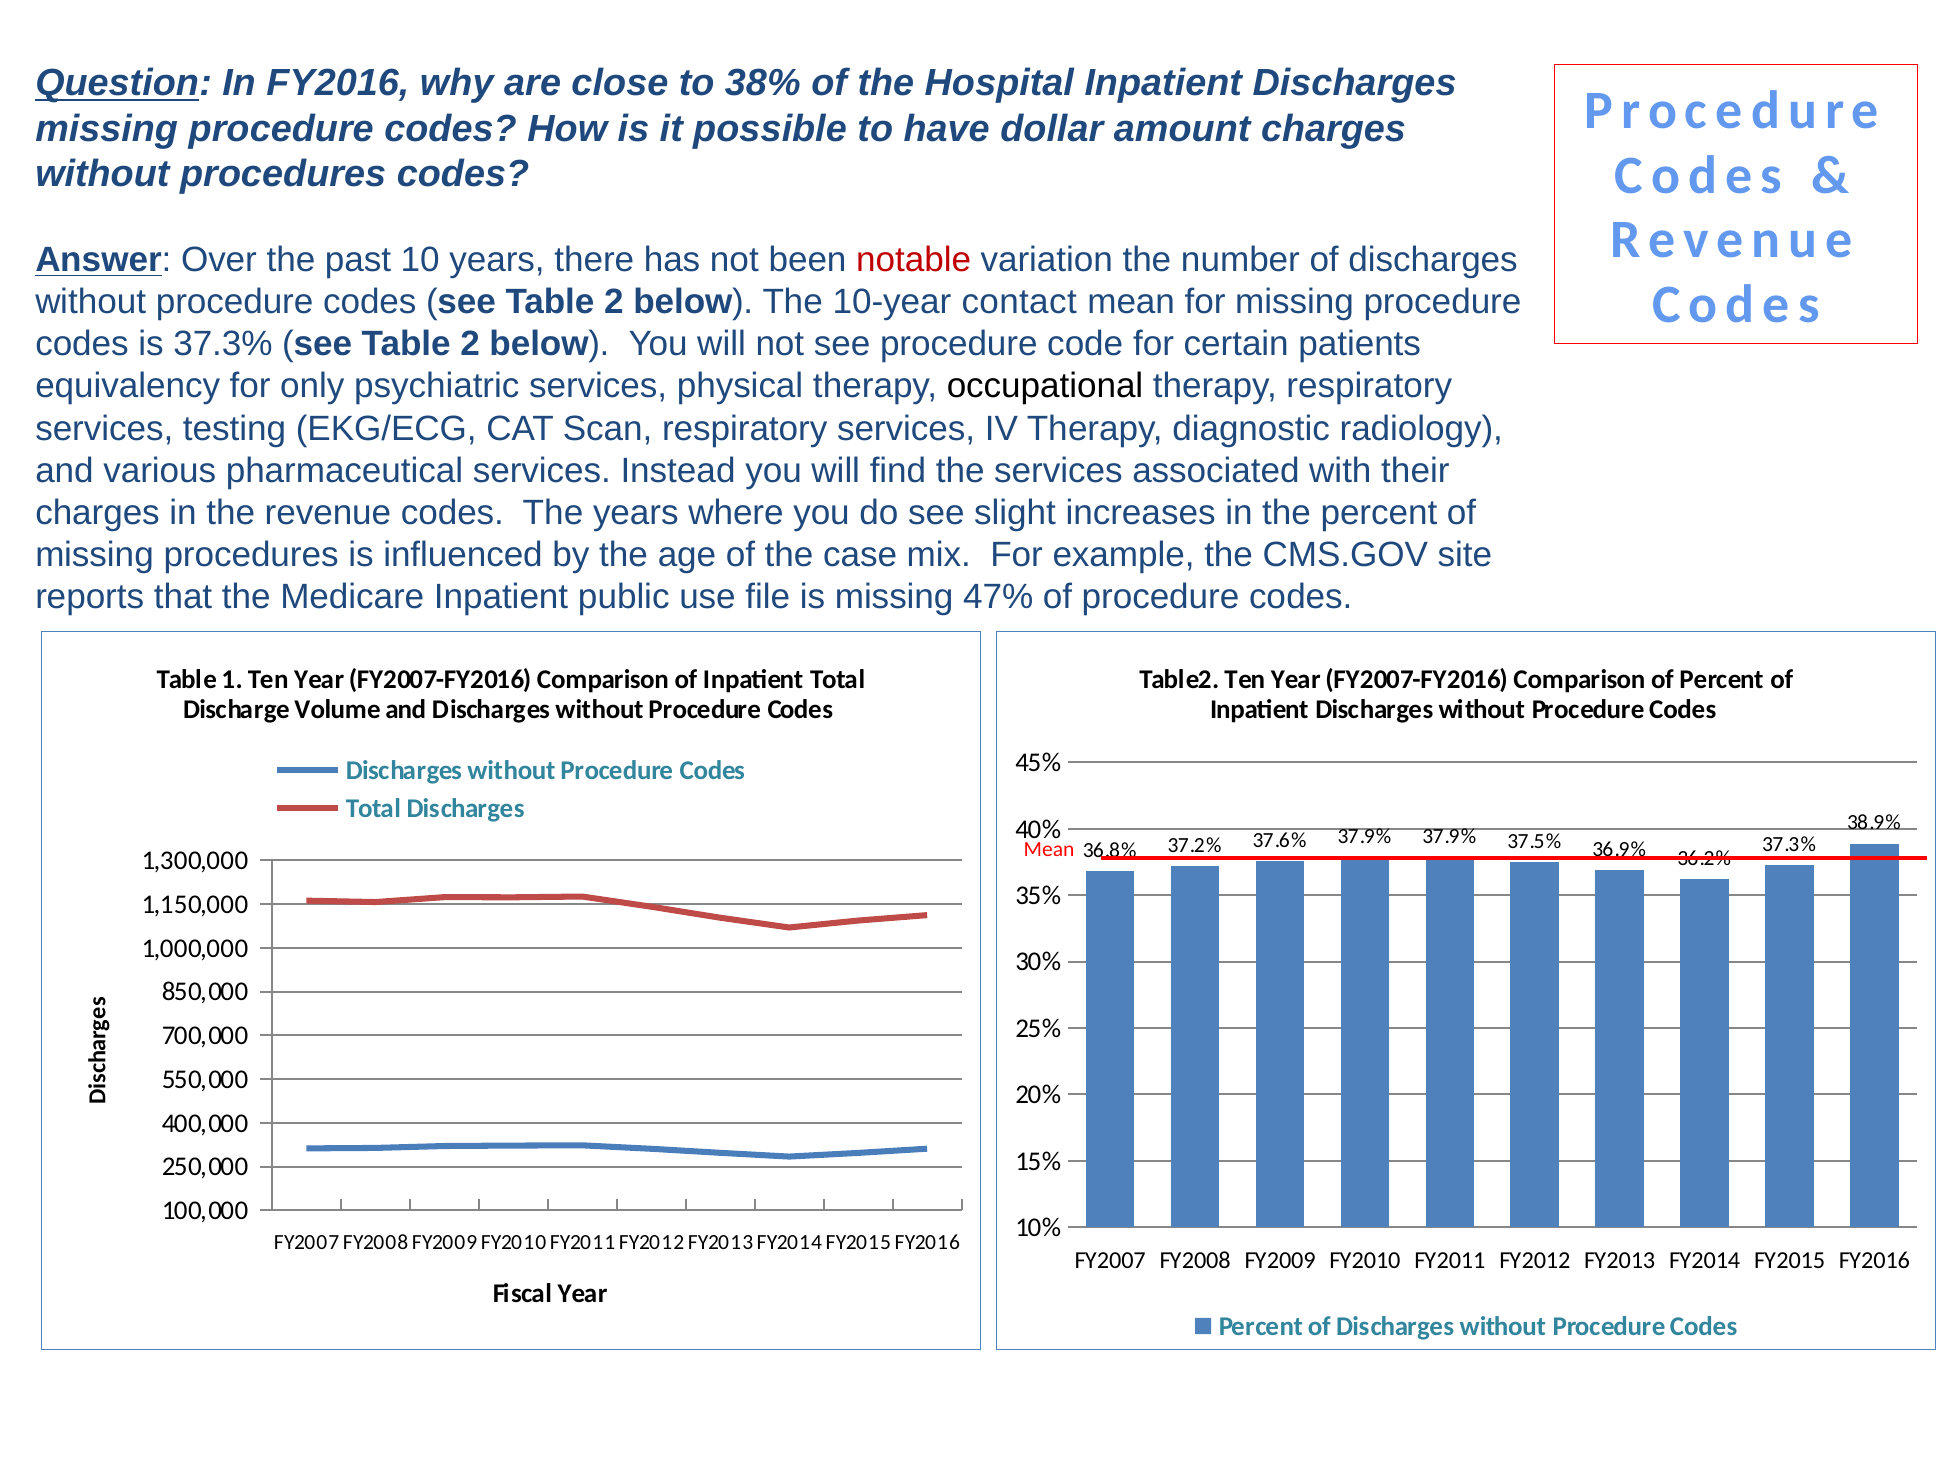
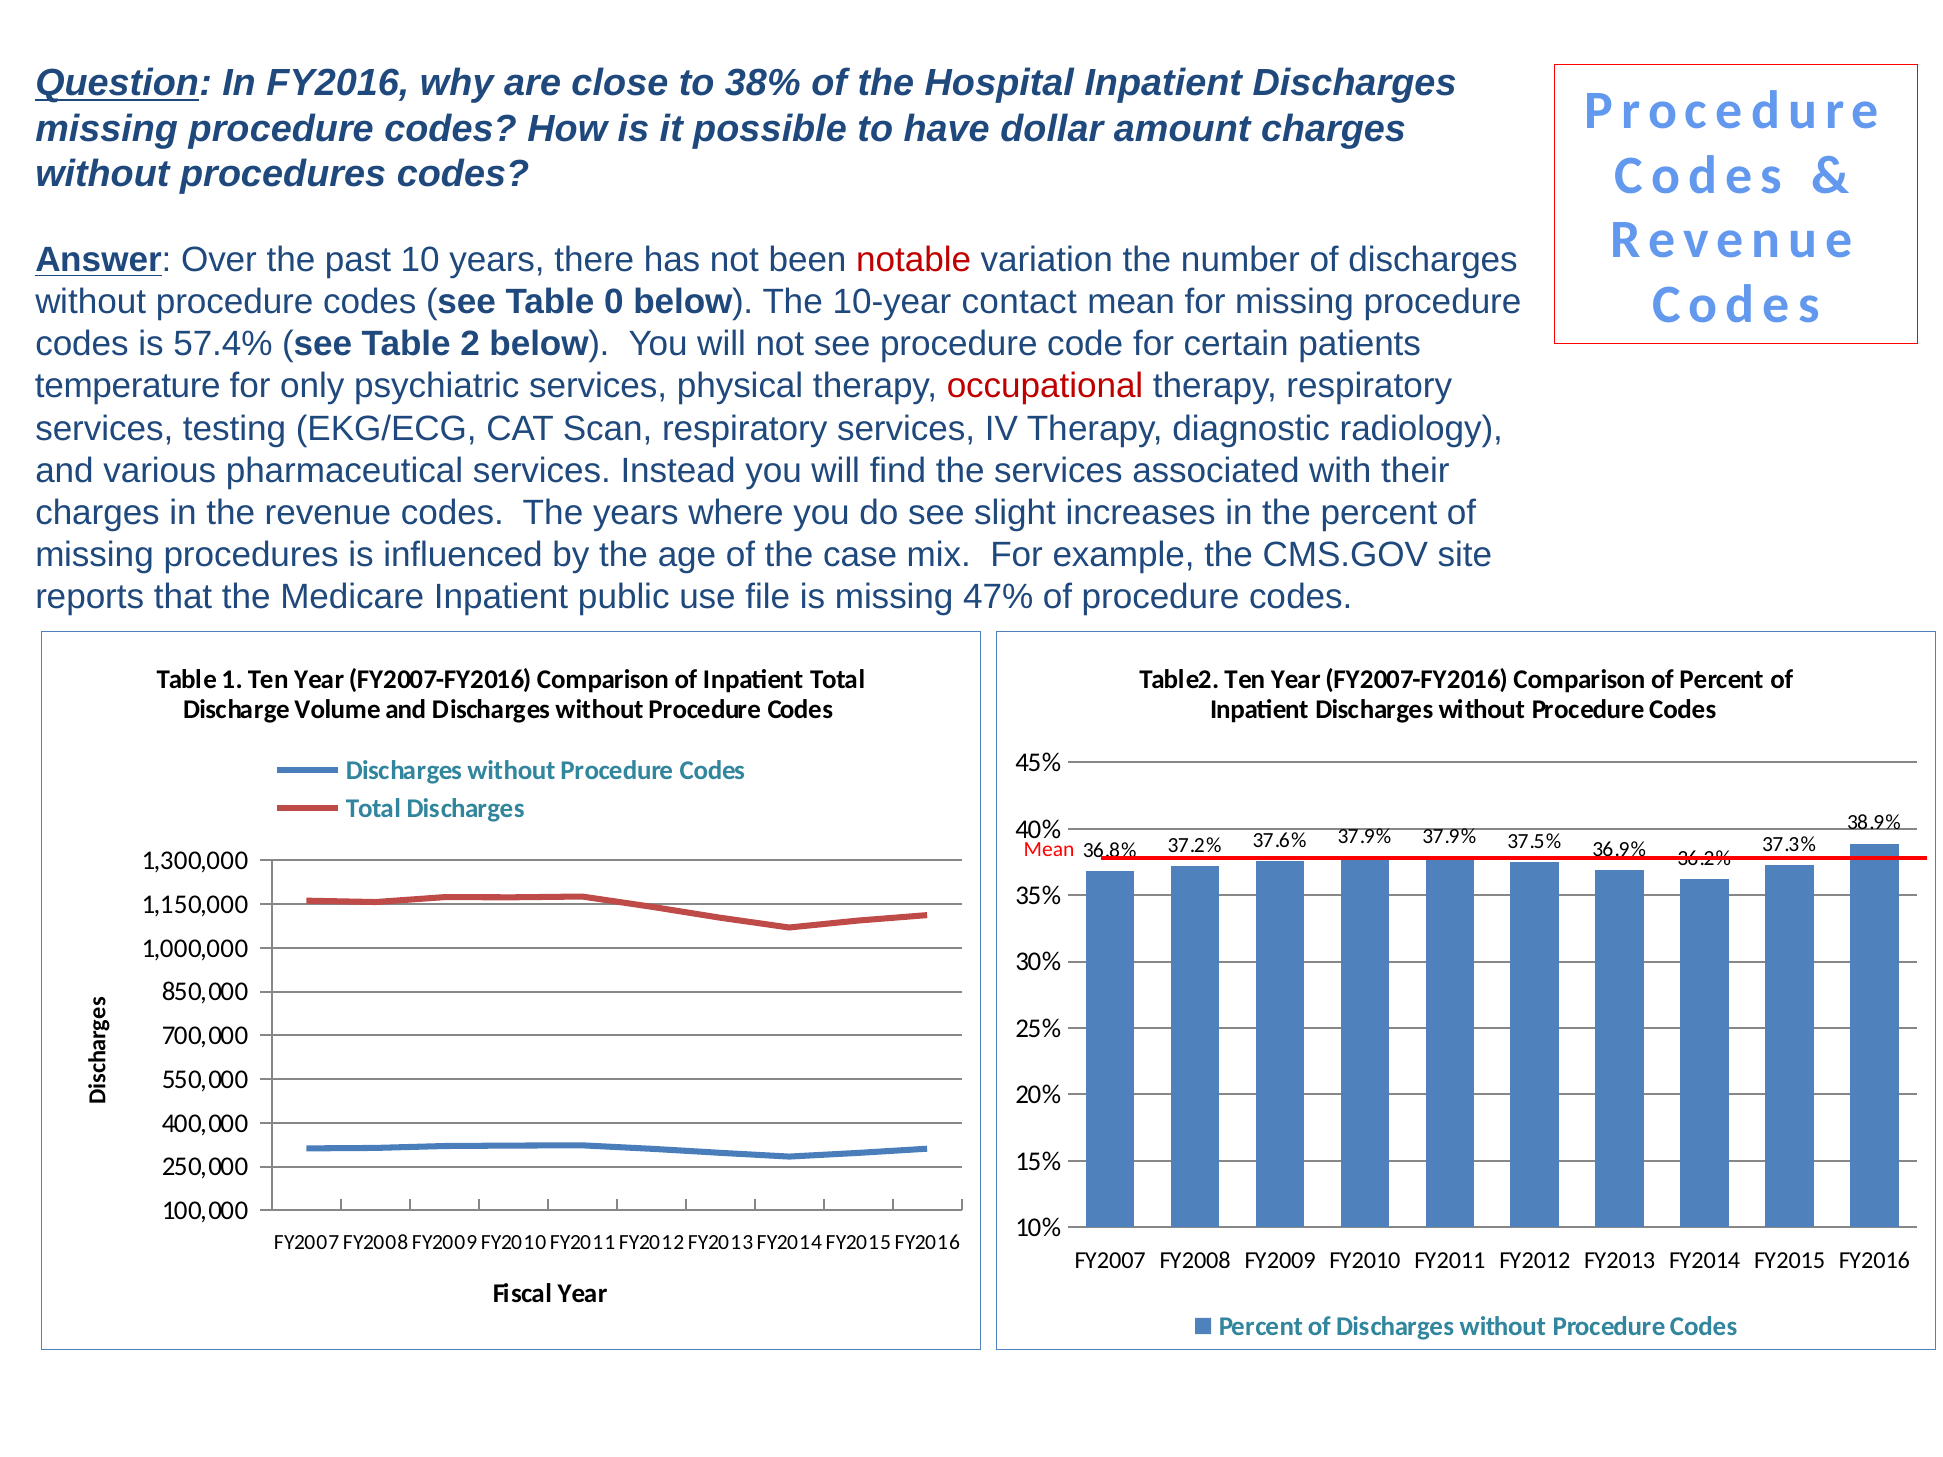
codes see Table 2: 2 -> 0 (614, 302)
is 37.3%: 37.3% -> 57.4% (223, 344)
equivalency: equivalency -> temperature (128, 386)
occupational colour: black -> red (1045, 386)
